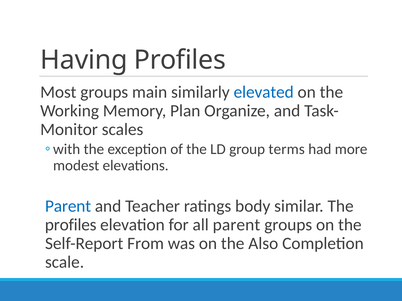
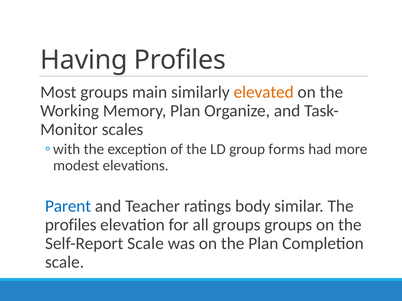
elevated colour: blue -> orange (264, 92)
terms: terms -> forms (287, 150)
all parent: parent -> groups (237, 225)
Self-Report From: From -> Scale (145, 244)
the Also: Also -> Plan (263, 244)
